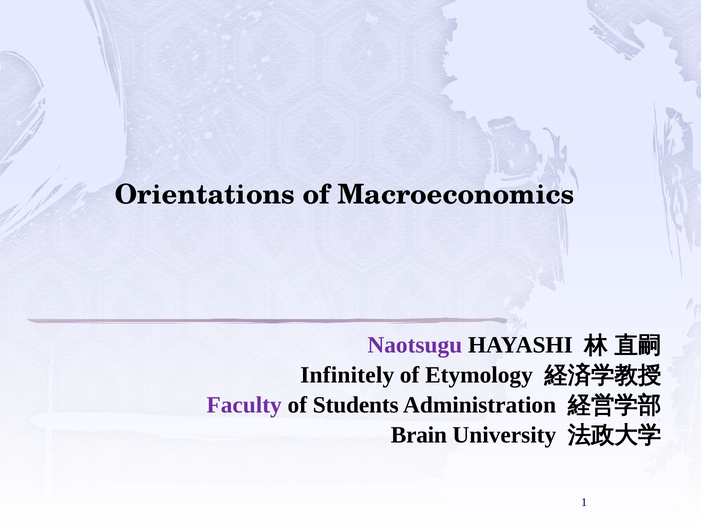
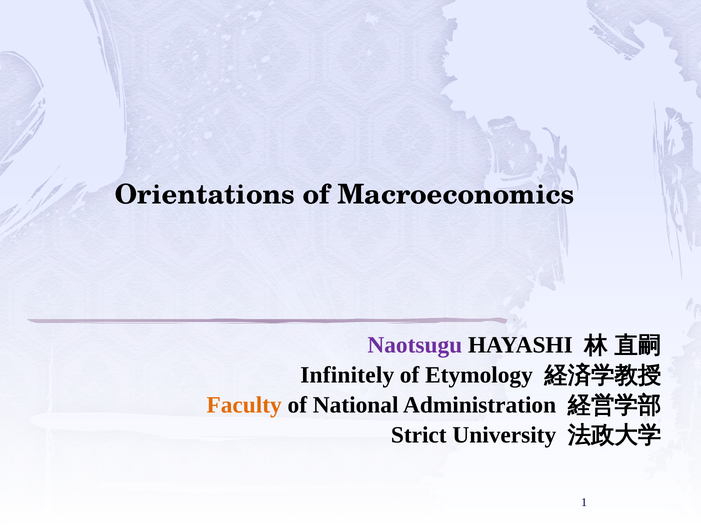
Faculty colour: purple -> orange (244, 405)
Students: Students -> National (356, 405)
Brain: Brain -> Strict (419, 435)
